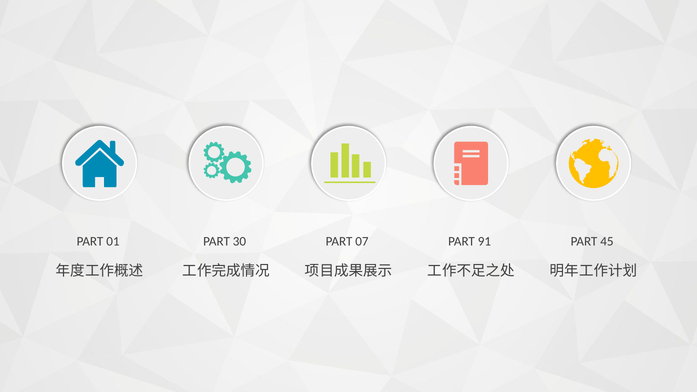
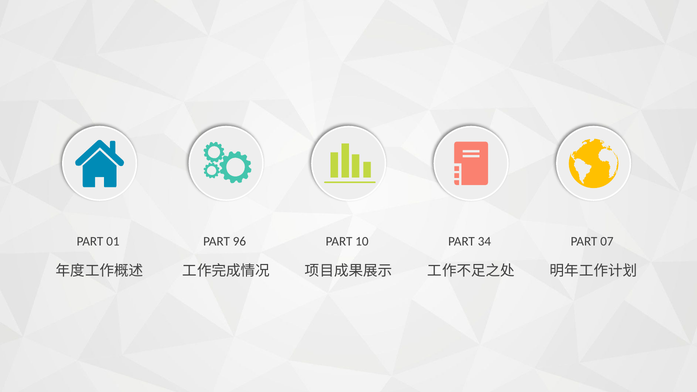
30: 30 -> 96 (239, 242)
07: 07 -> 10 (362, 242)
91: 91 -> 34 (484, 242)
45: 45 -> 07 (607, 242)
